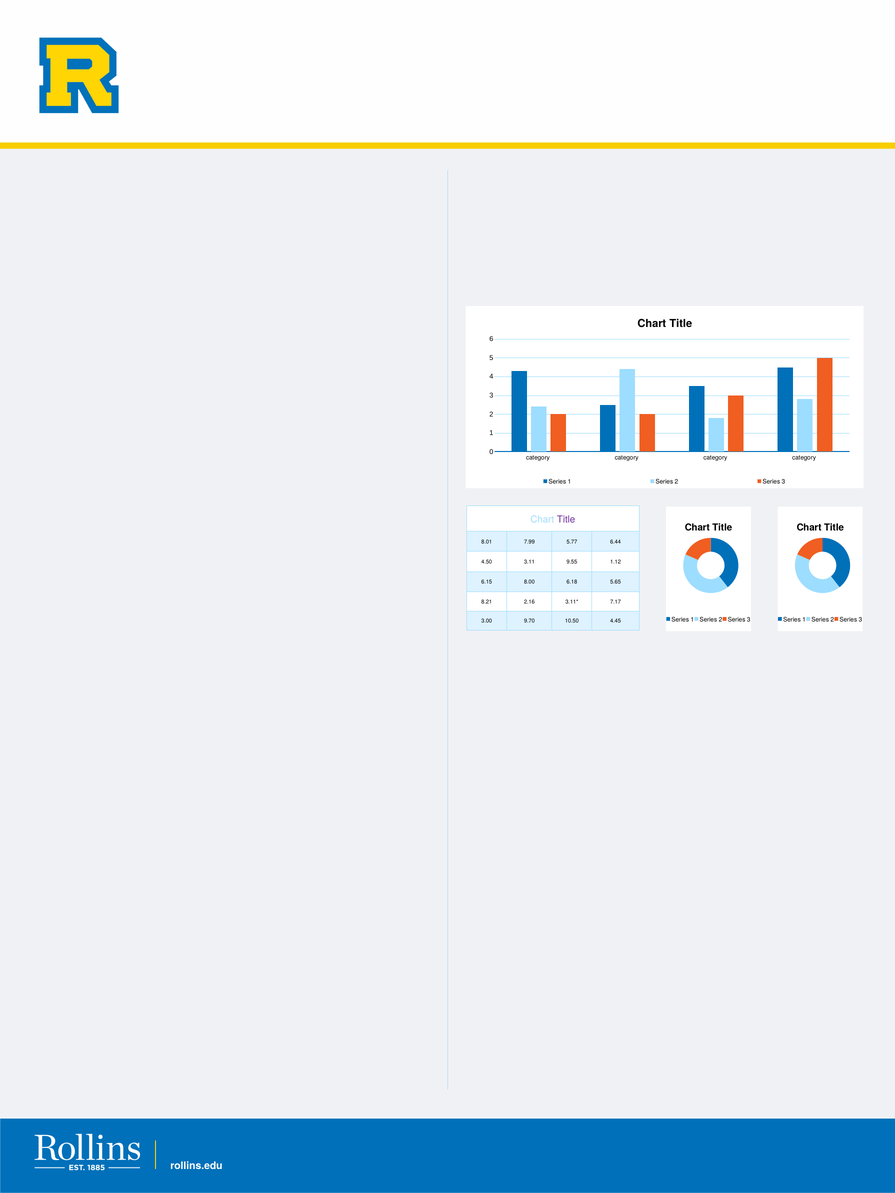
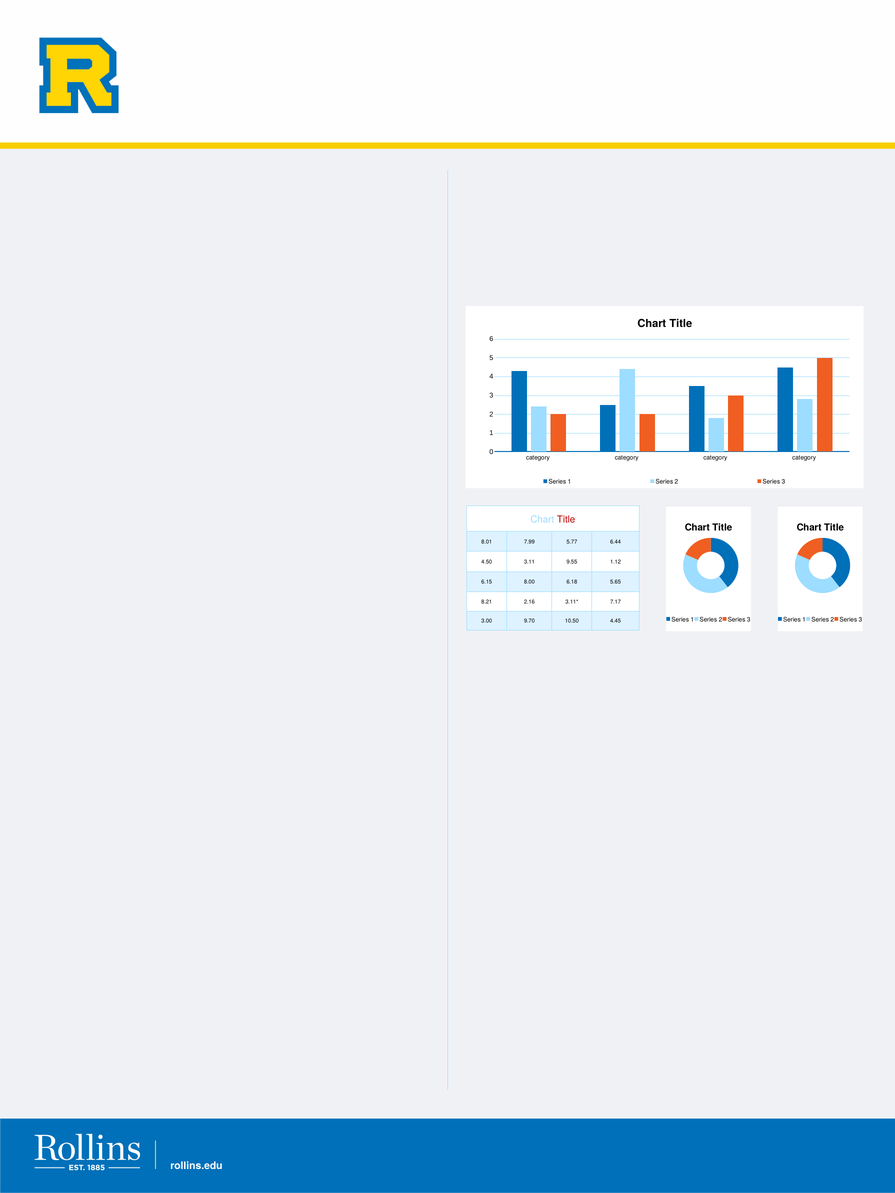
Title colour: purple -> red (566, 520)
